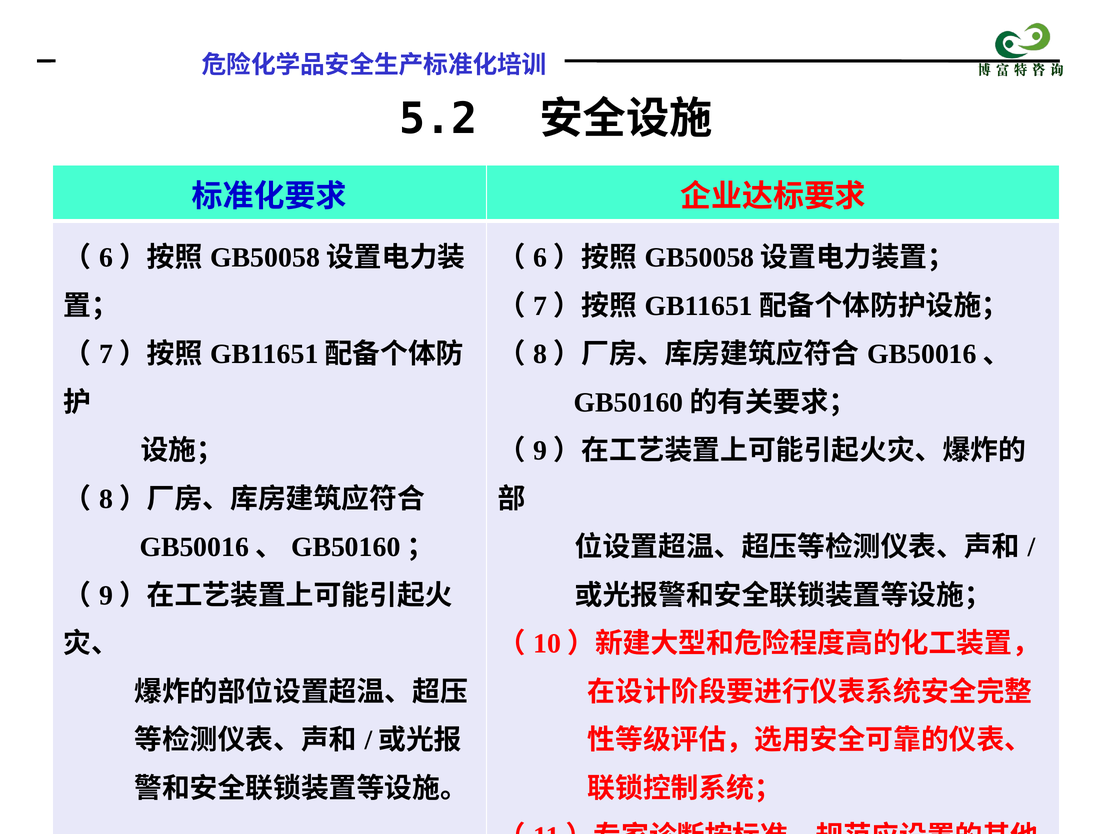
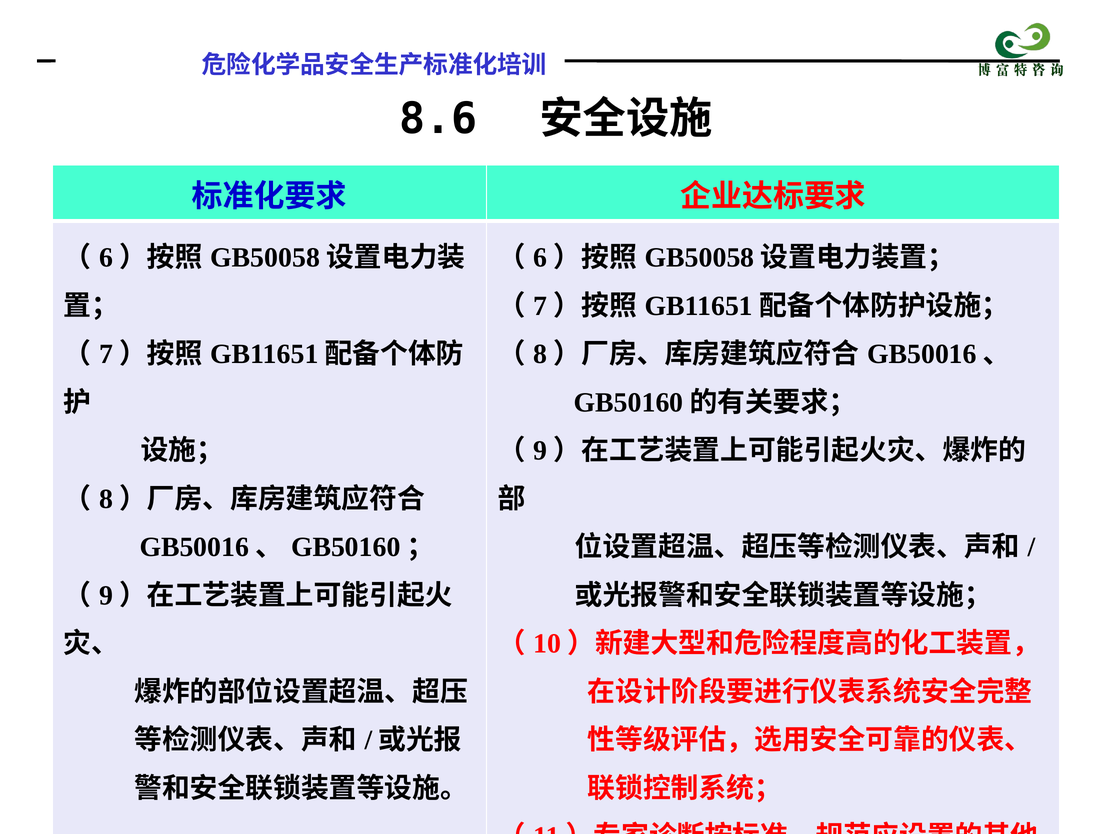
5.2: 5.2 -> 8.6 (438, 119)
